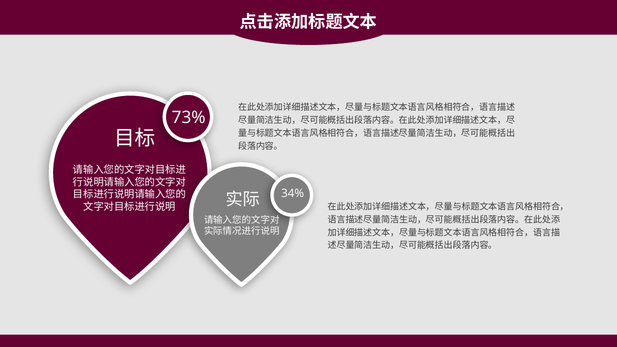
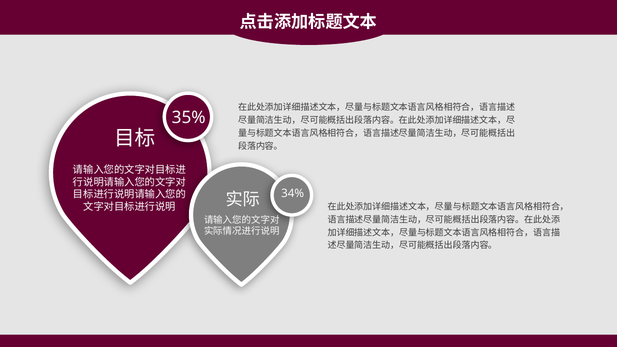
73%: 73% -> 35% (189, 117)
